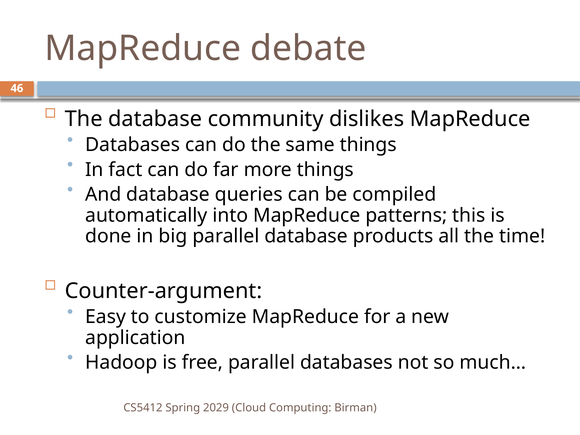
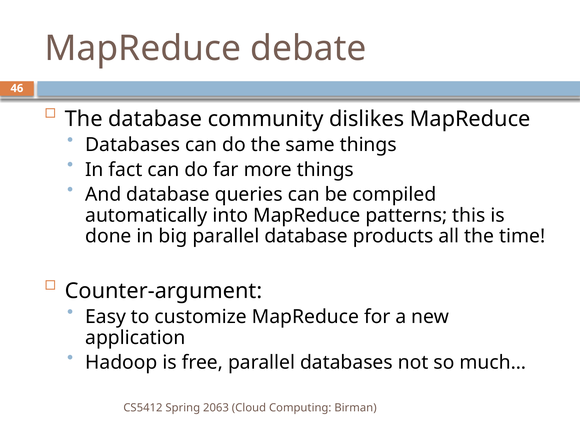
2029: 2029 -> 2063 (216, 408)
